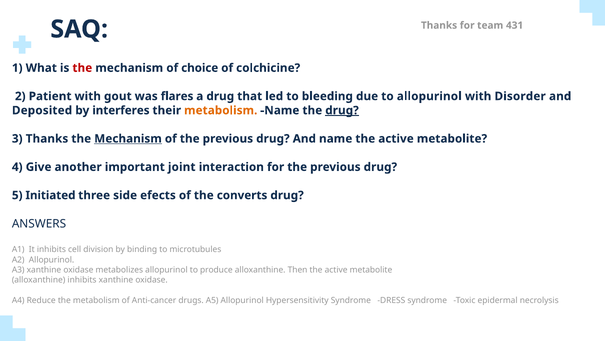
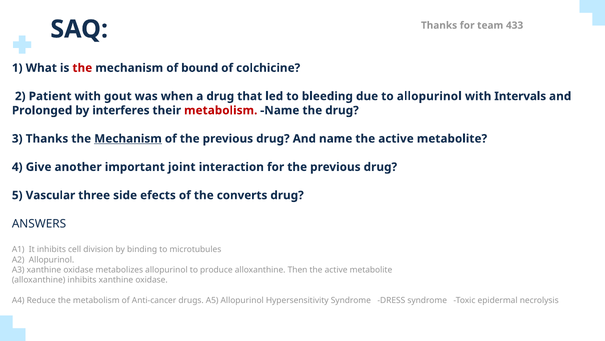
431: 431 -> 433 (515, 25)
choice: choice -> bound (200, 68)
flares: flares -> when (177, 96)
Disorder: Disorder -> Intervals (520, 96)
Deposited: Deposited -> Prolonged (42, 110)
metabolism colour: orange -> red (221, 110)
drug underline: present -> none (342, 110)
Initiated: Initiated -> Vascular (50, 195)
